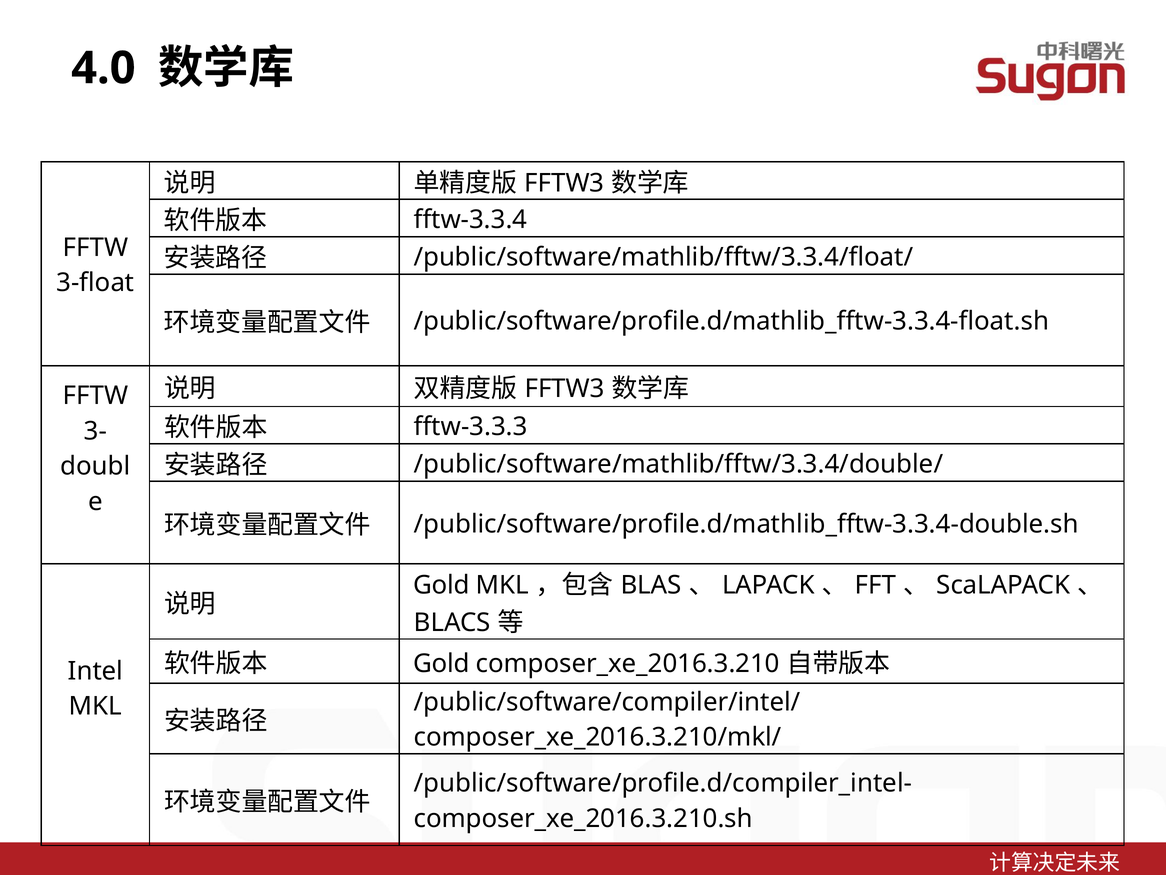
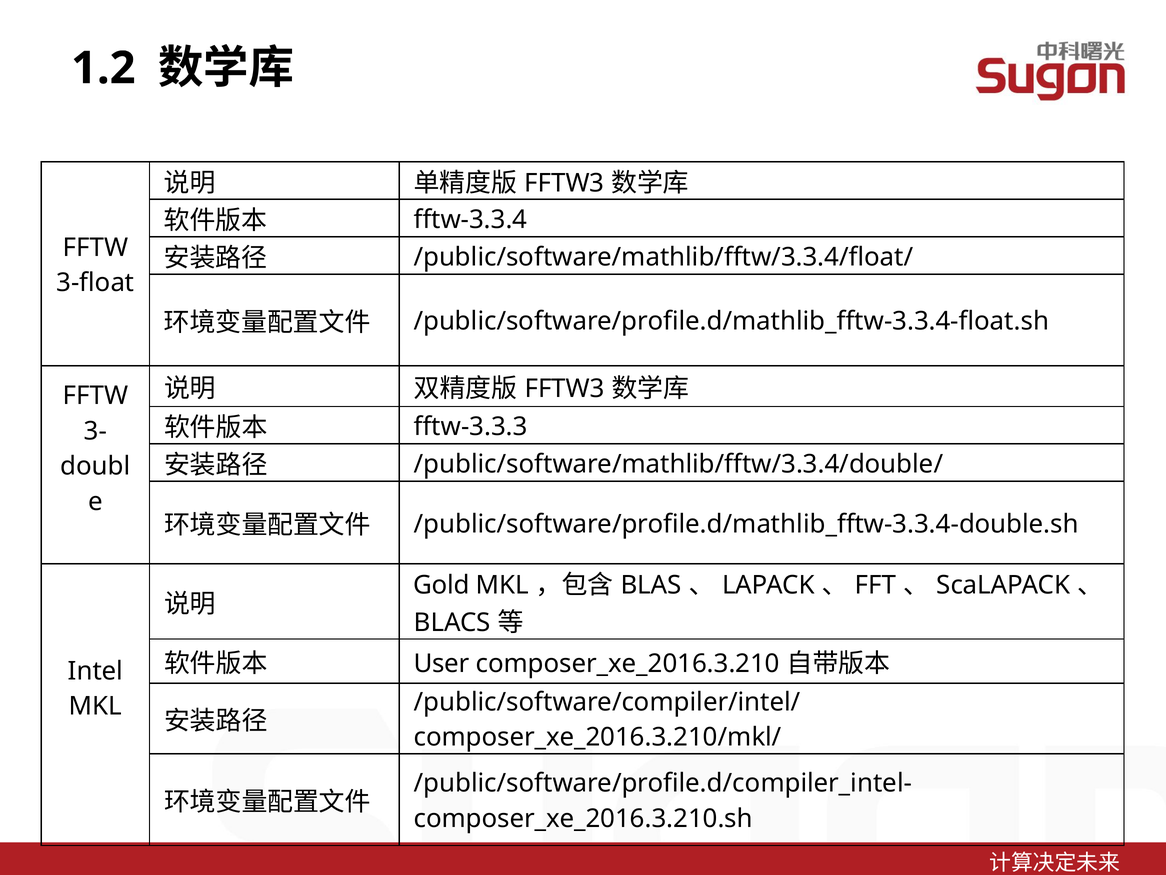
4.0: 4.0 -> 1.2 (103, 68)
Gold: Gold -> User (442, 663)
